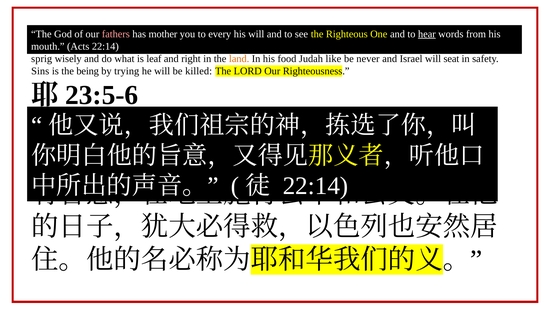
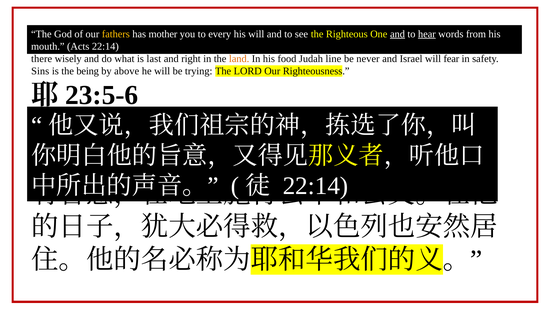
fathers colour: pink -> yellow (116, 34)
and underline: none -> present (398, 34)
sprig: sprig -> there (42, 59)
leaf: leaf -> last (154, 59)
like: like -> line (333, 59)
seat: seat -> fear (451, 59)
trying: trying -> above (127, 71)
killed: killed -> trying (199, 71)
